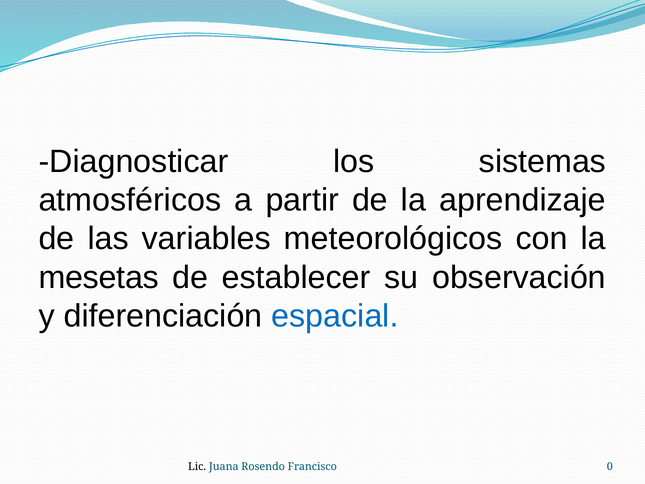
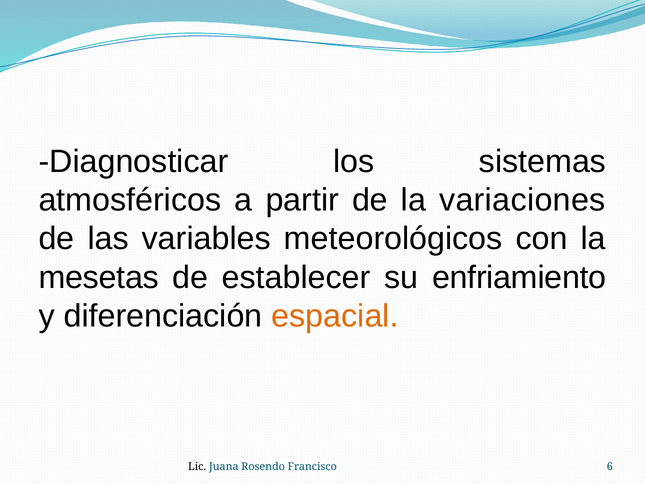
aprendizaje: aprendizaje -> variaciones (522, 200)
observación: observación -> enfriamiento (519, 277)
espacial colour: blue -> orange (335, 316)
0: 0 -> 6 (610, 467)
